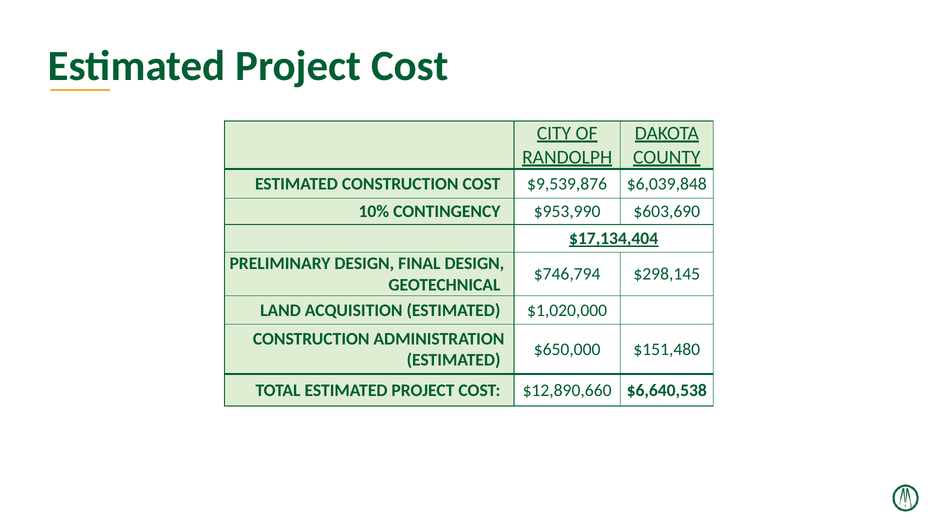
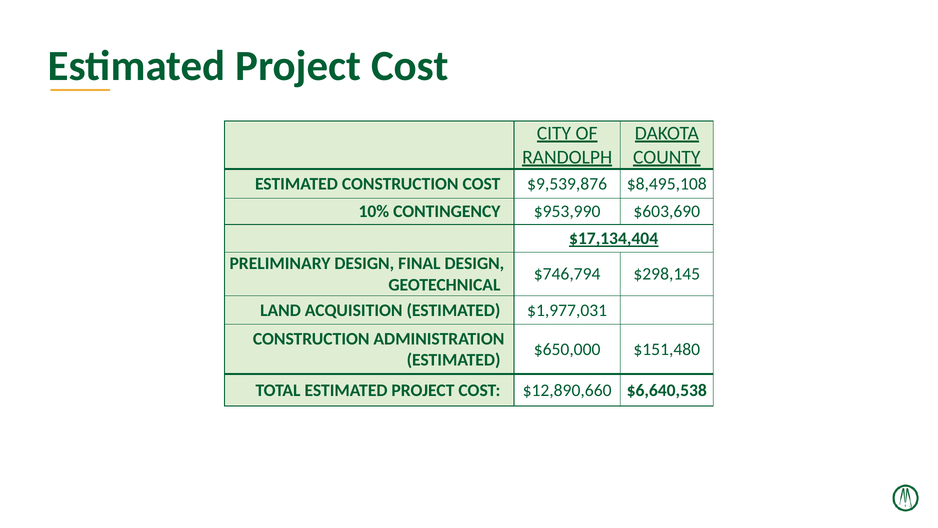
$6,039,848: $6,039,848 -> $8,495,108 (667, 184)
$1,020,000: $1,020,000 -> $1,977,031 (567, 310)
